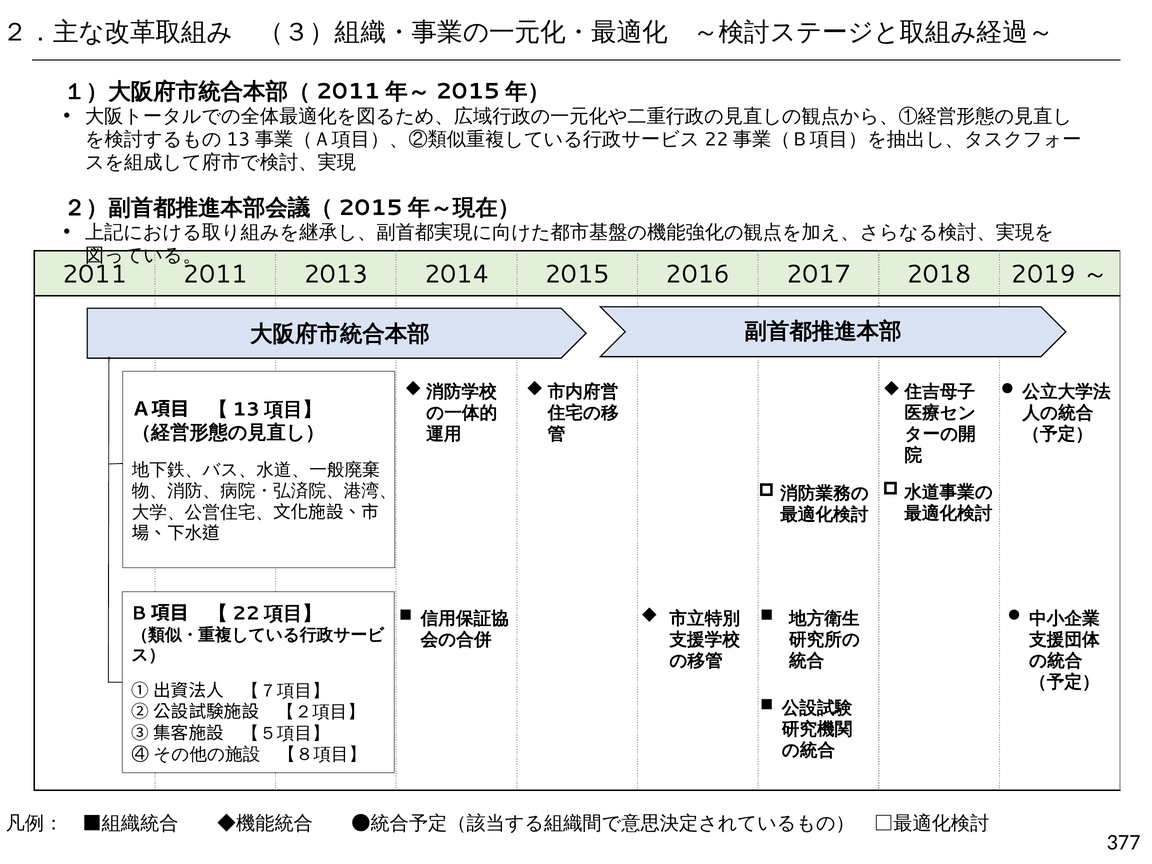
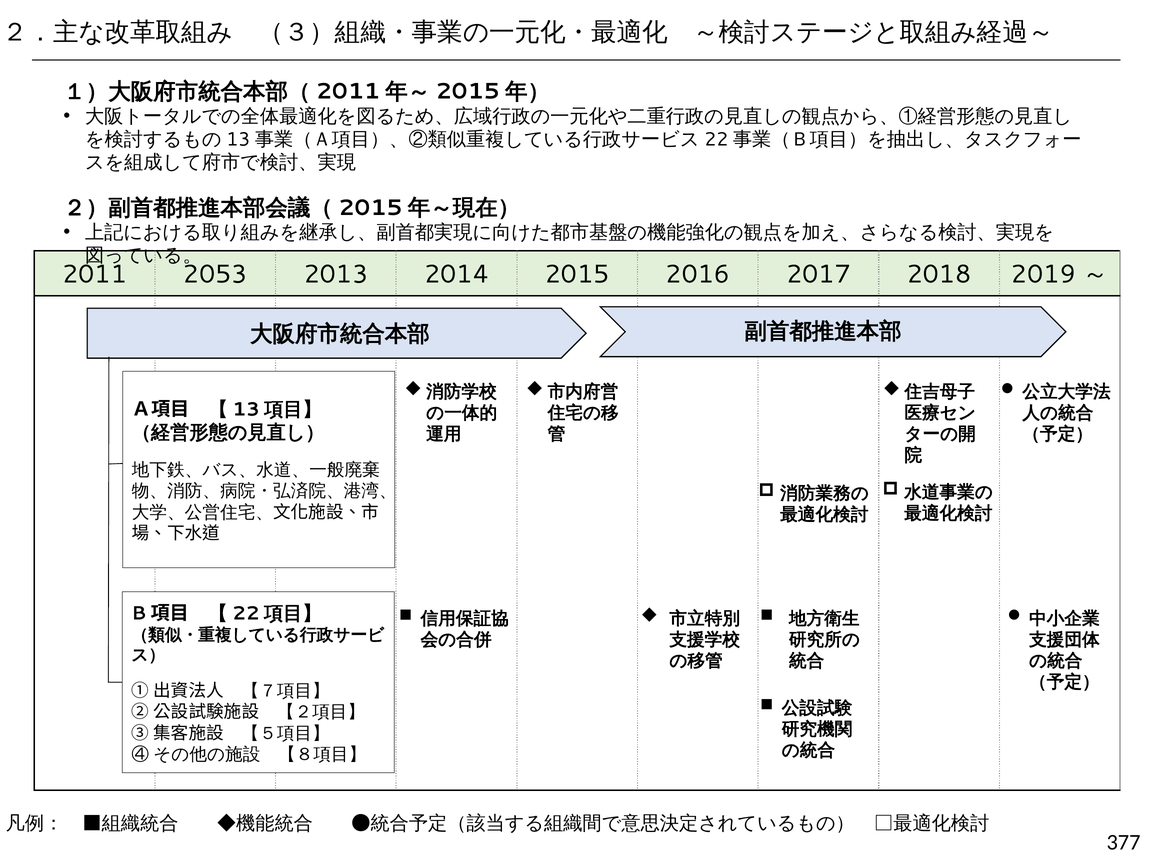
2011 2011: 2011 -> 2053 (215, 275)
